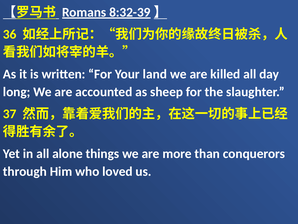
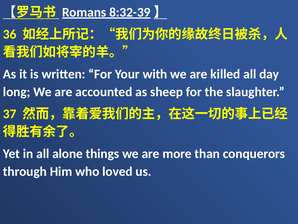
land: land -> with (155, 74)
